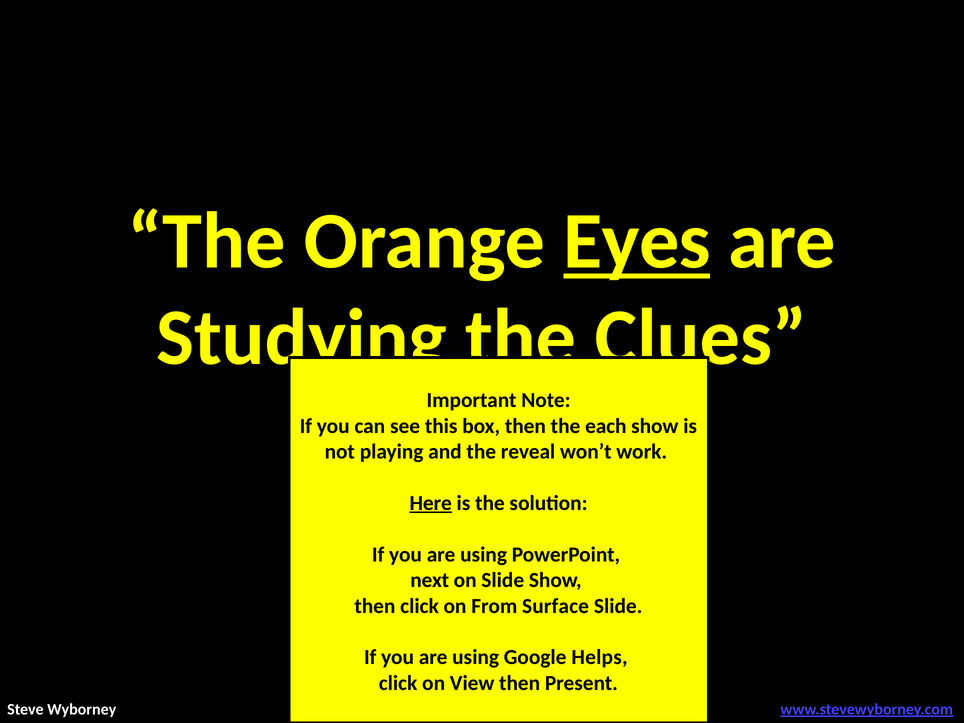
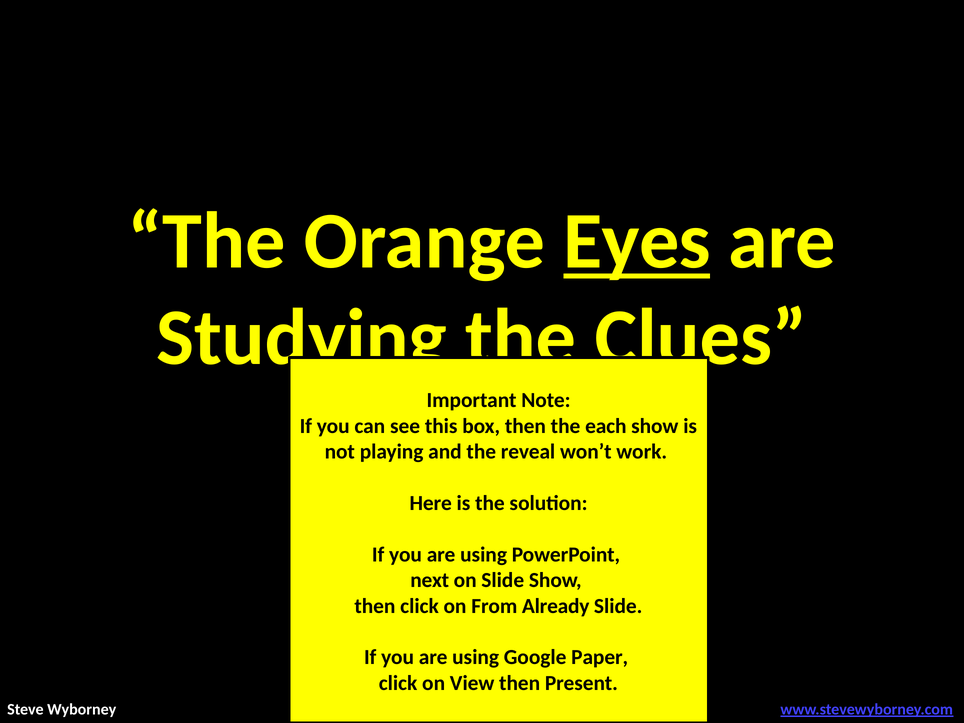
Here underline: present -> none (431, 503)
Surface: Surface -> Already (556, 606)
Helps: Helps -> Paper (600, 657)
